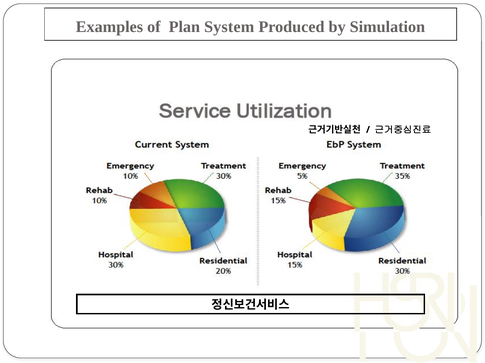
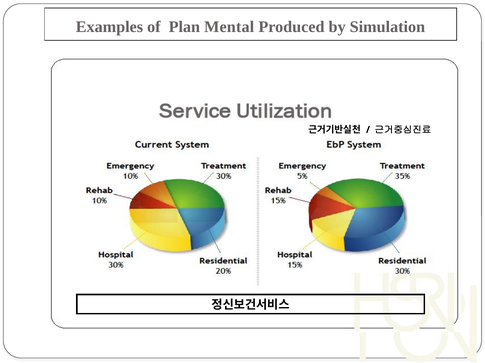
System: System -> Mental (229, 27)
